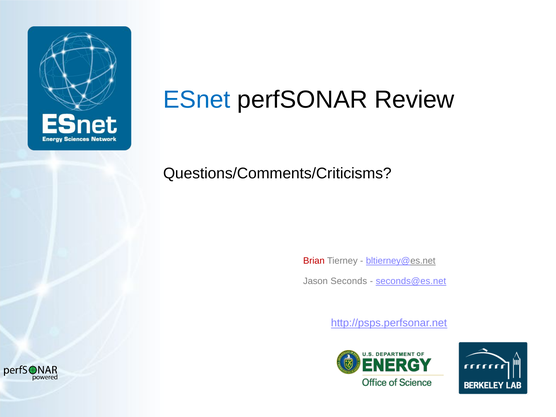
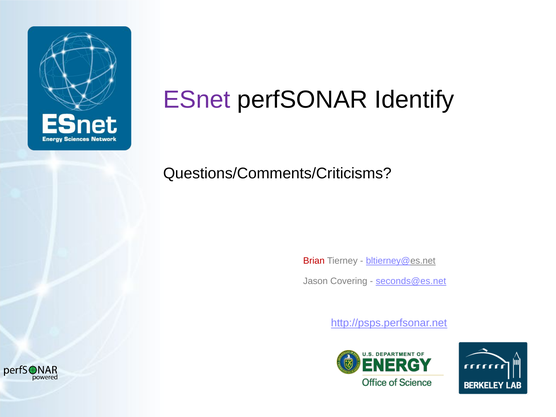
ESnet colour: blue -> purple (197, 100)
Review: Review -> Identify (414, 100)
Seconds: Seconds -> Covering (349, 281)
